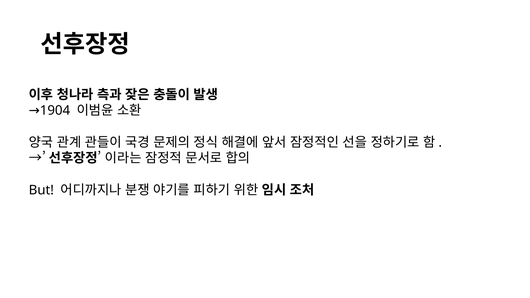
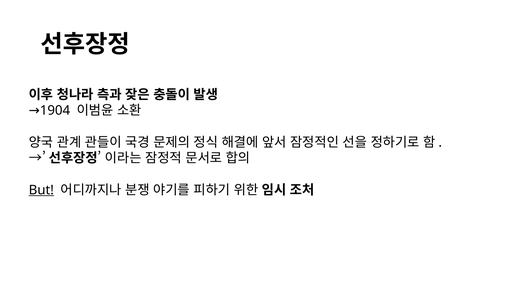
But underline: none -> present (41, 190)
